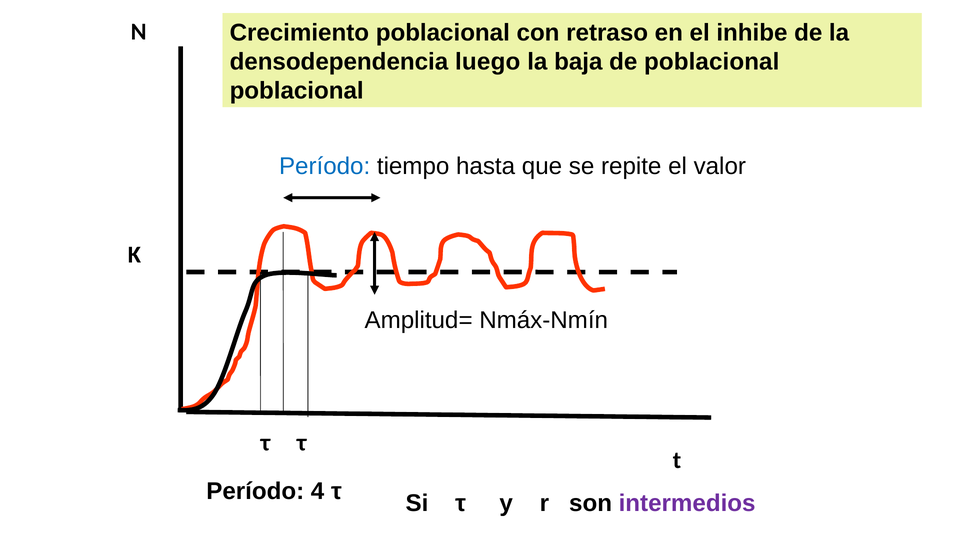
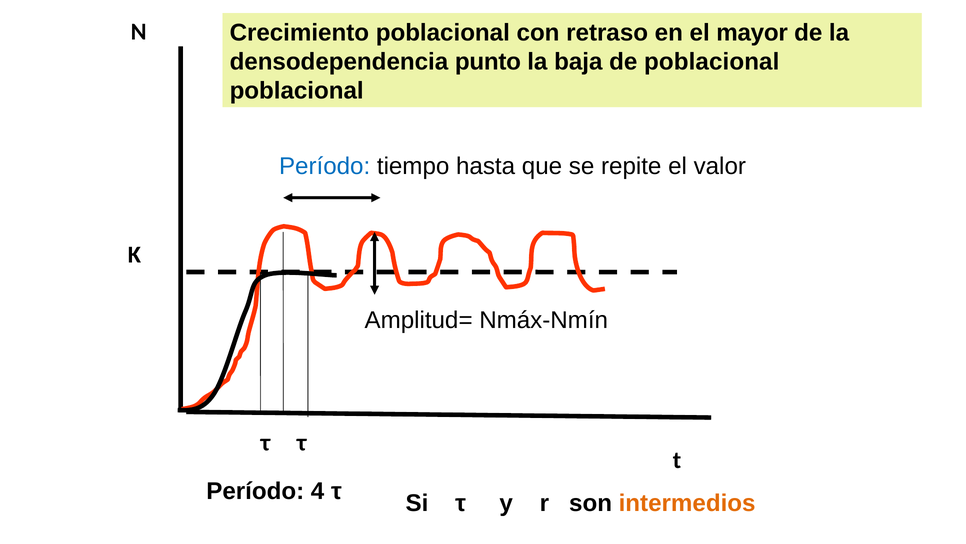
inhibe: inhibe -> mayor (752, 33)
luego: luego -> punto (488, 62)
intermedios colour: purple -> orange (687, 503)
